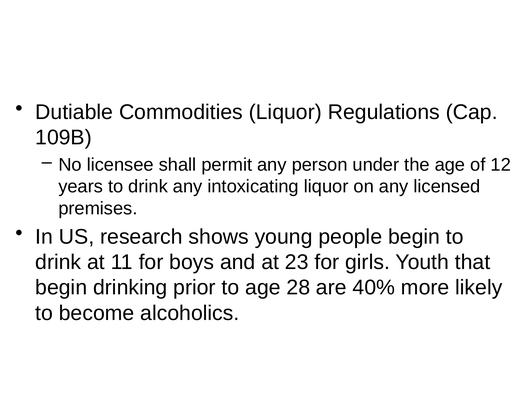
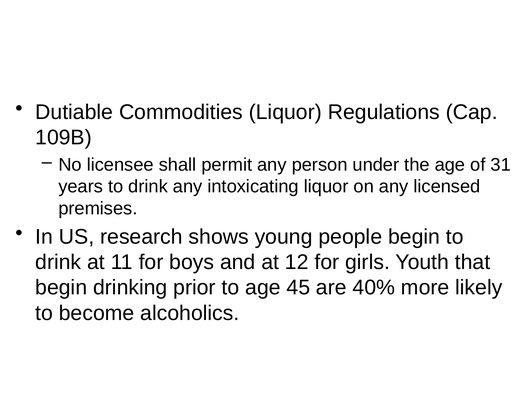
12: 12 -> 31 (501, 165)
23: 23 -> 12 (297, 262)
28: 28 -> 45 (298, 288)
